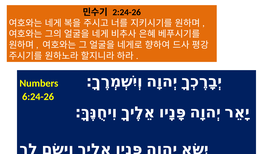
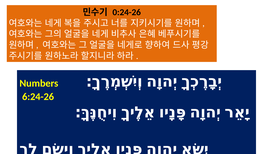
2:24-26: 2:24-26 -> 0:24-26 (127, 12)
